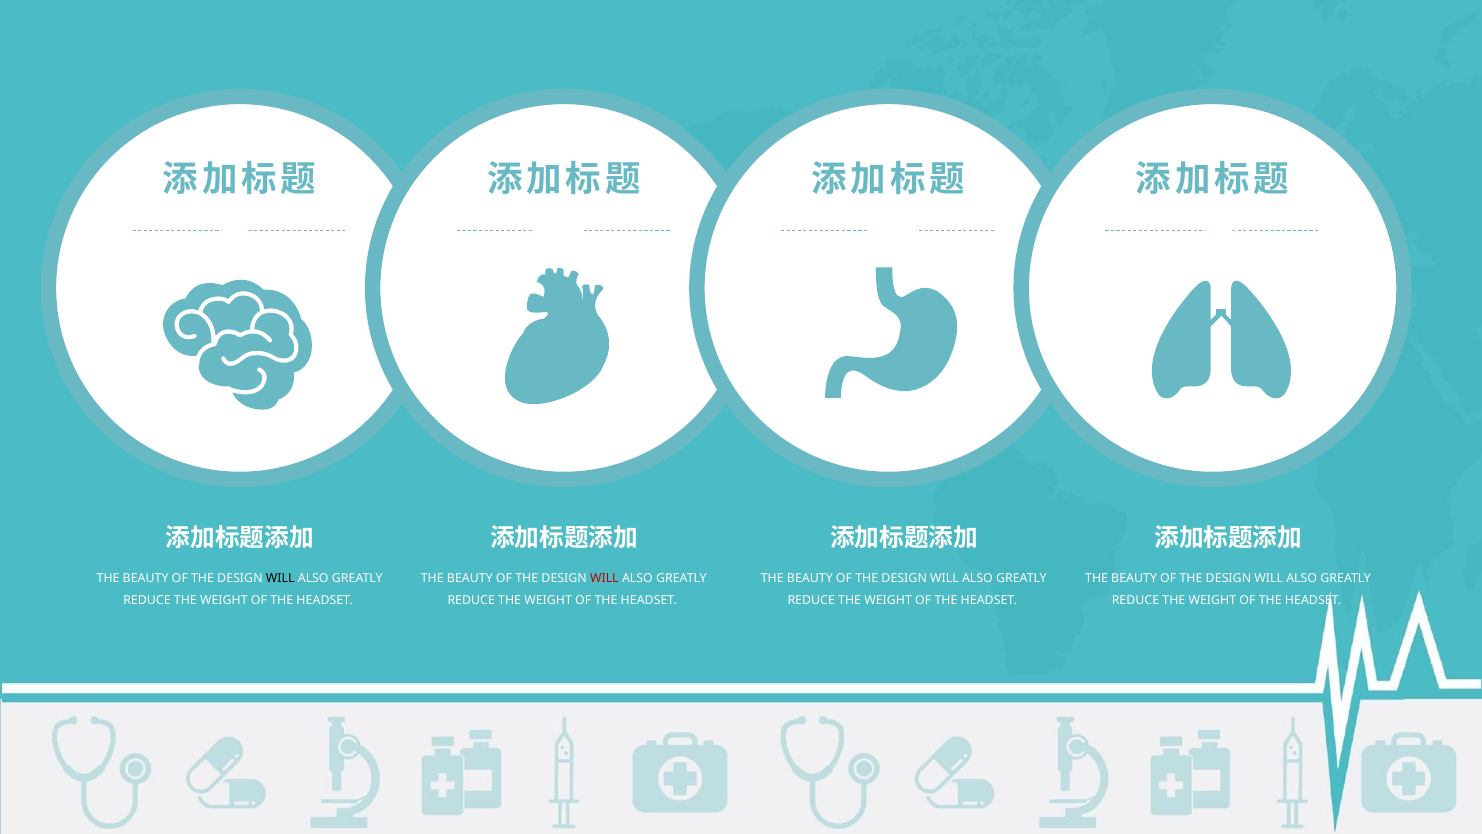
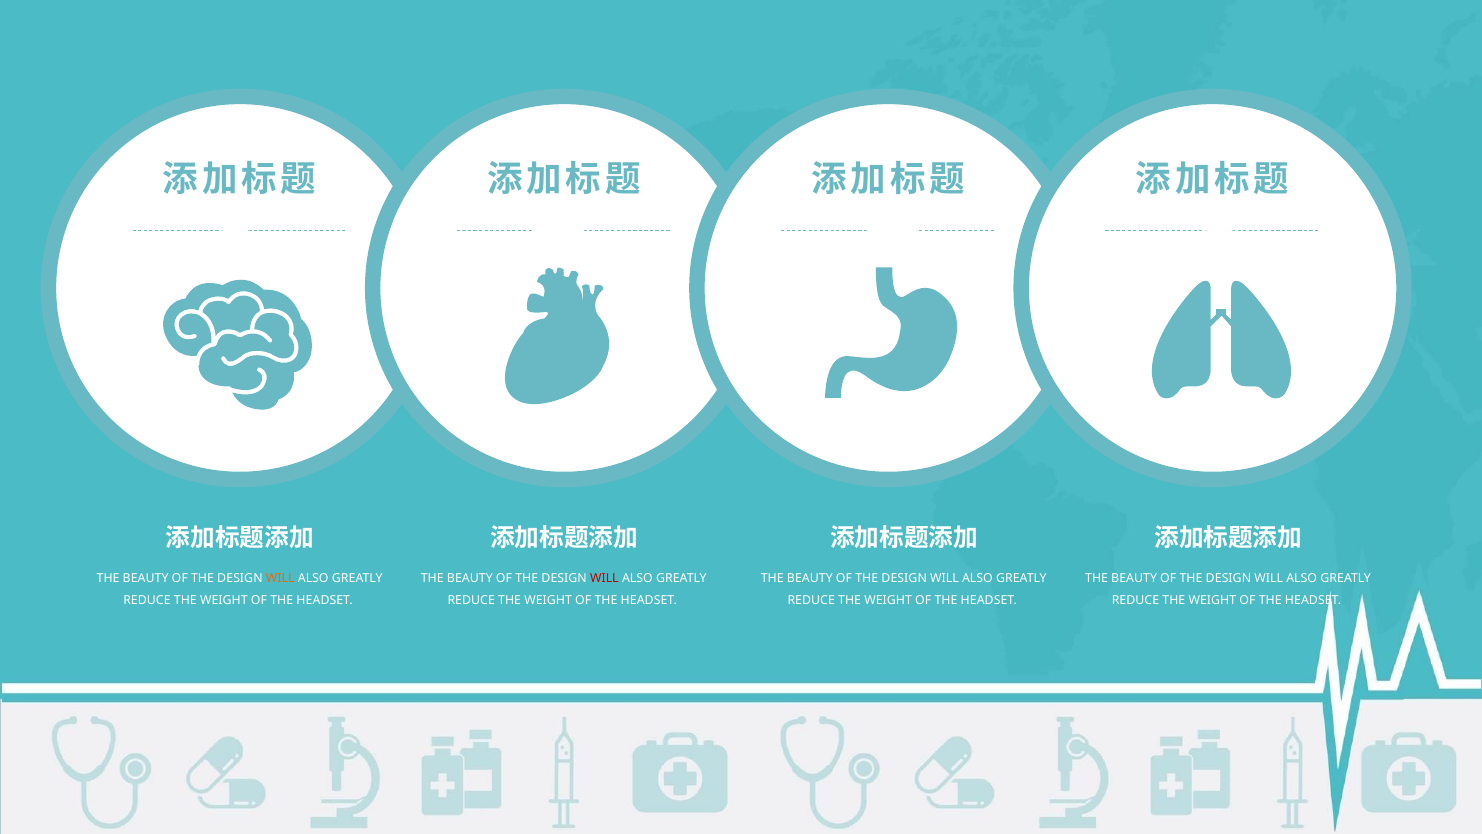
WILL colour: black -> orange (280, 578)
